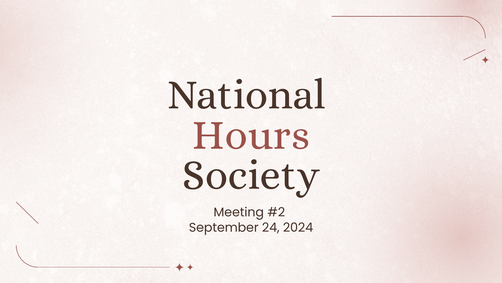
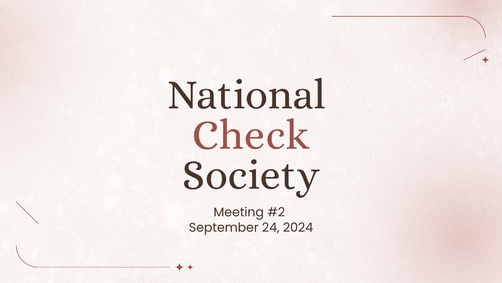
Hours: Hours -> Check (251, 135)
